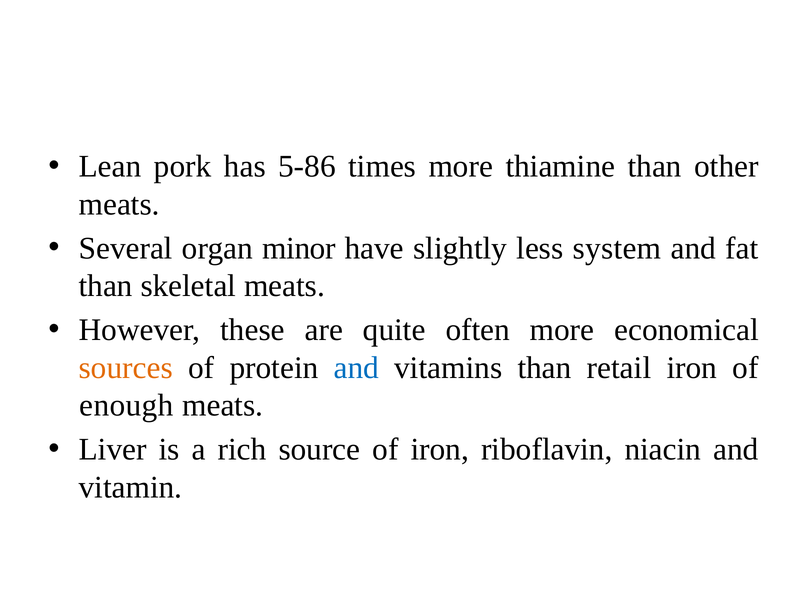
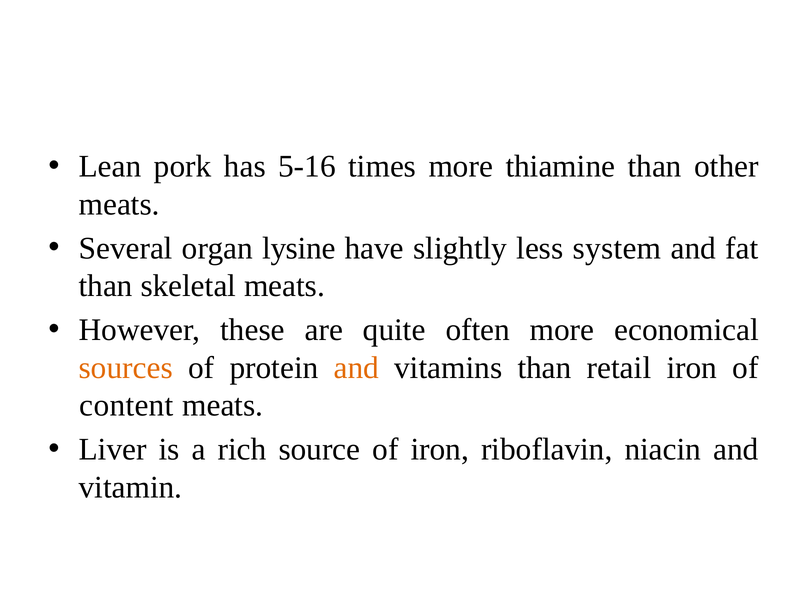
5-86: 5-86 -> 5-16 (307, 166)
minor: minor -> lysine (299, 248)
and colour: blue -> orange (356, 368)
enough: enough -> content (126, 405)
